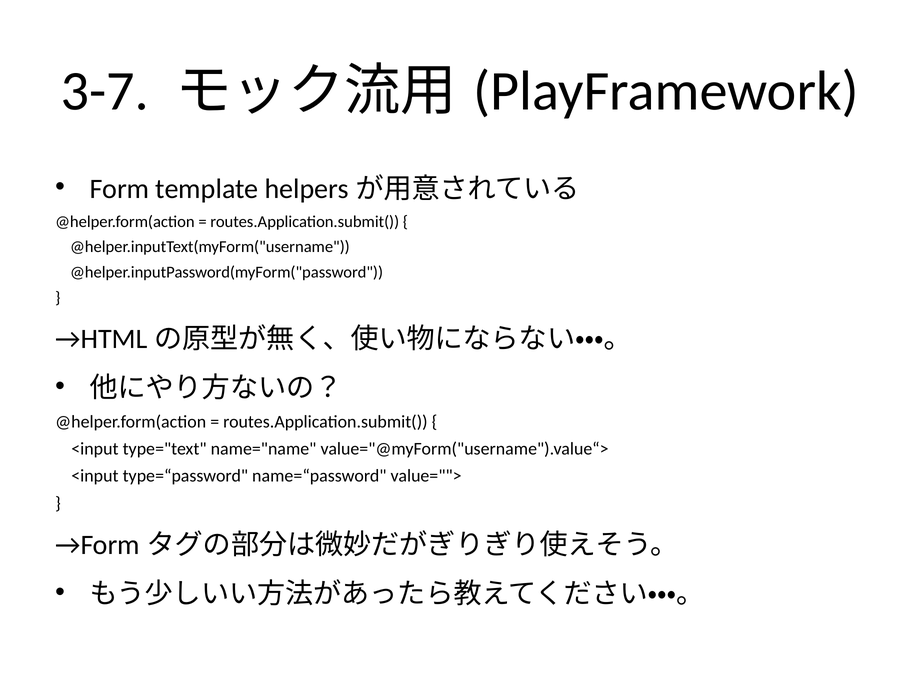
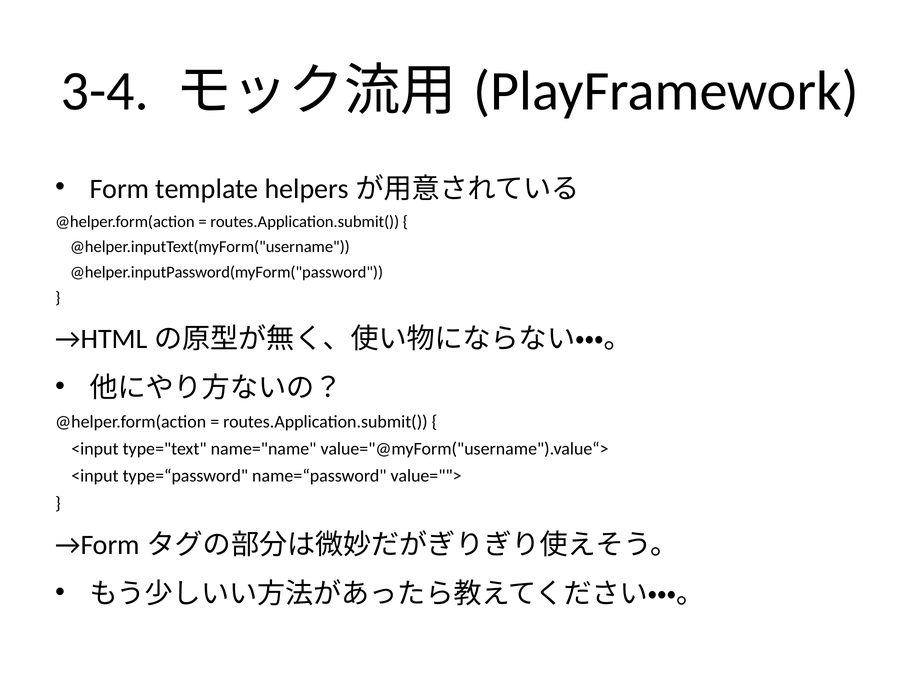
3-7: 3-7 -> 3-4 (105, 91)
